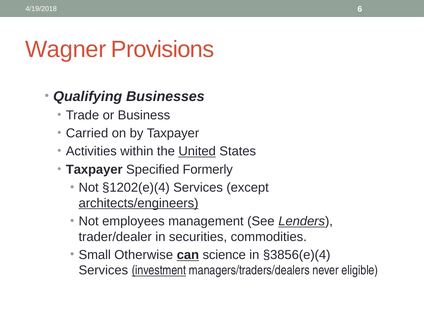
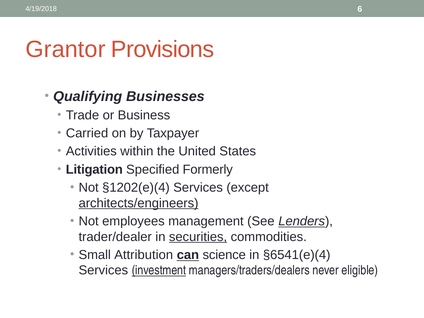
Wagner: Wagner -> Grantor (65, 49)
United underline: present -> none (197, 151)
Taxpayer: Taxpayer -> Litigation (94, 169)
securities underline: none -> present (198, 237)
Otherwise: Otherwise -> Attribution (144, 255)
§3856(e)(4: §3856(e)(4 -> §6541(e)(4 (297, 255)
